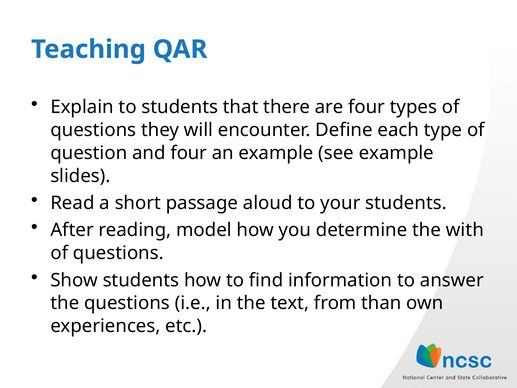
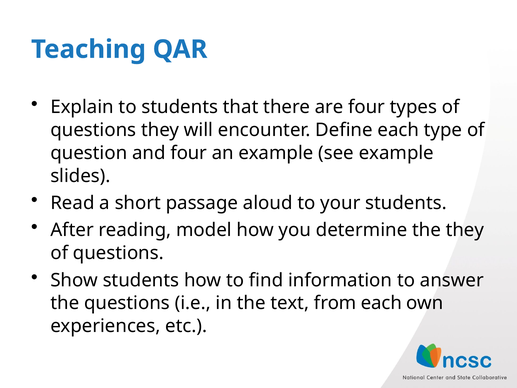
the with: with -> they (465, 230)
from than: than -> each (381, 303)
